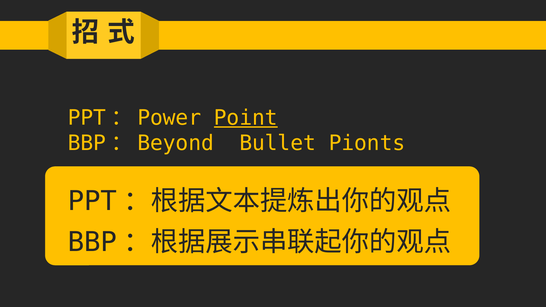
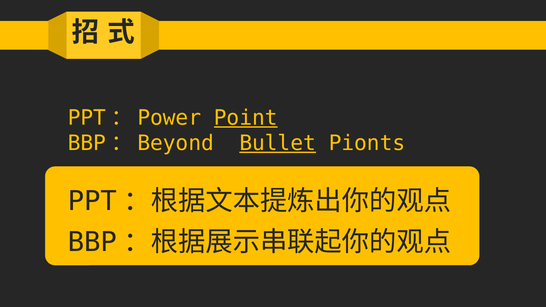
Bullet underline: none -> present (278, 143)
